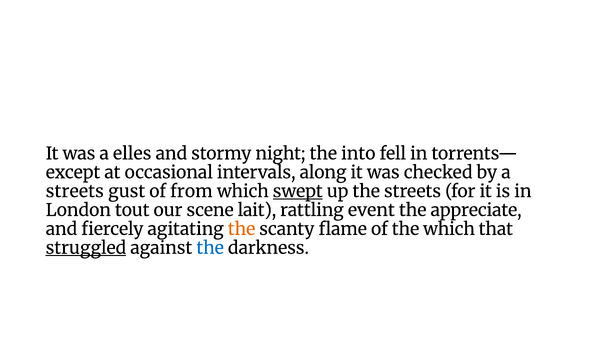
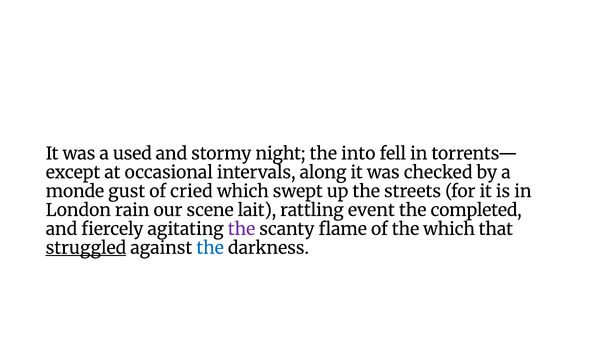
elles: elles -> used (132, 154)
streets: streets -> monde (75, 192)
from: from -> cried (191, 192)
swept underline: present -> none (298, 192)
tout: tout -> rain (132, 211)
appreciate: appreciate -> completed (476, 211)
the colour: orange -> purple (242, 229)
